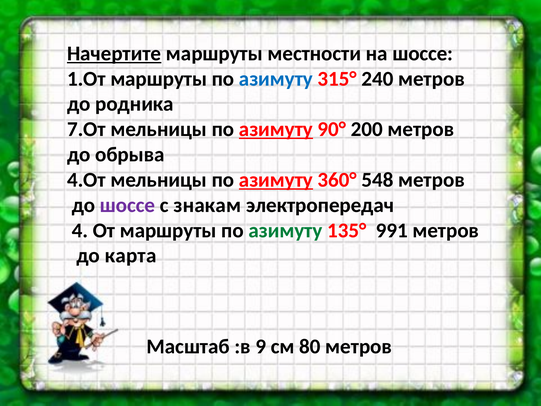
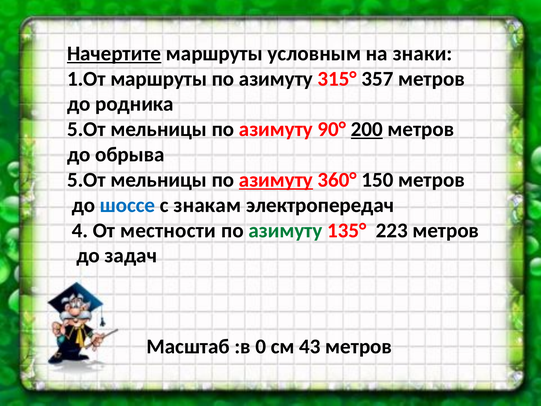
местности: местности -> условным (314, 53)
на шоссе: шоссе -> знаки (423, 53)
азимуту colour: blue -> black (276, 79)
240: 240 -> 357 (377, 79)
7.От: 7.От -> 5.От (86, 129)
азимуту underline: present -> none (276, 129)
200 underline: none -> present (367, 129)
4.От: 4.От -> 5.От (86, 180)
548: 548 -> 150 (377, 180)
шоссе colour: purple -> blue (127, 205)
От маршруты: маршруты -> местности (168, 230)
991: 991 -> 223 (392, 230)
карта: карта -> задач (131, 256)
9: 9 -> 0 (261, 346)
80: 80 -> 43 (310, 346)
